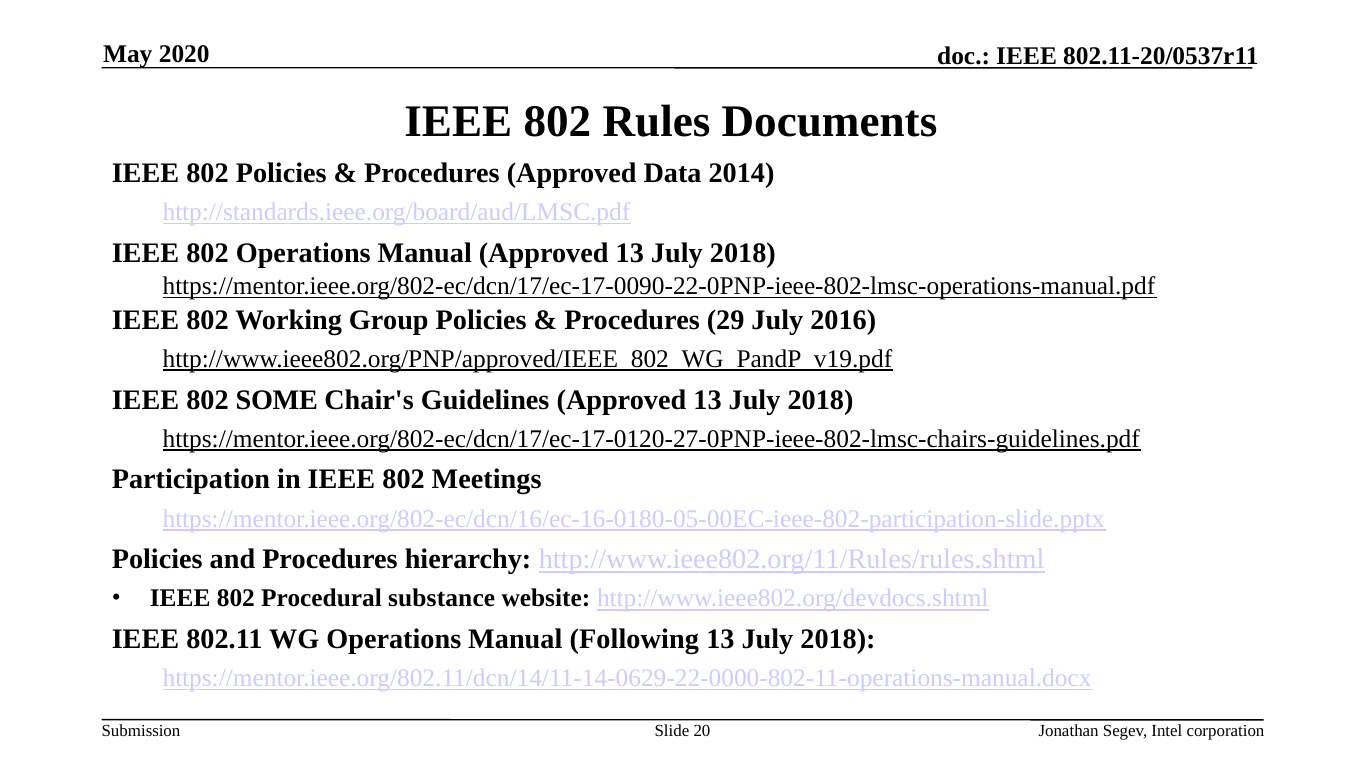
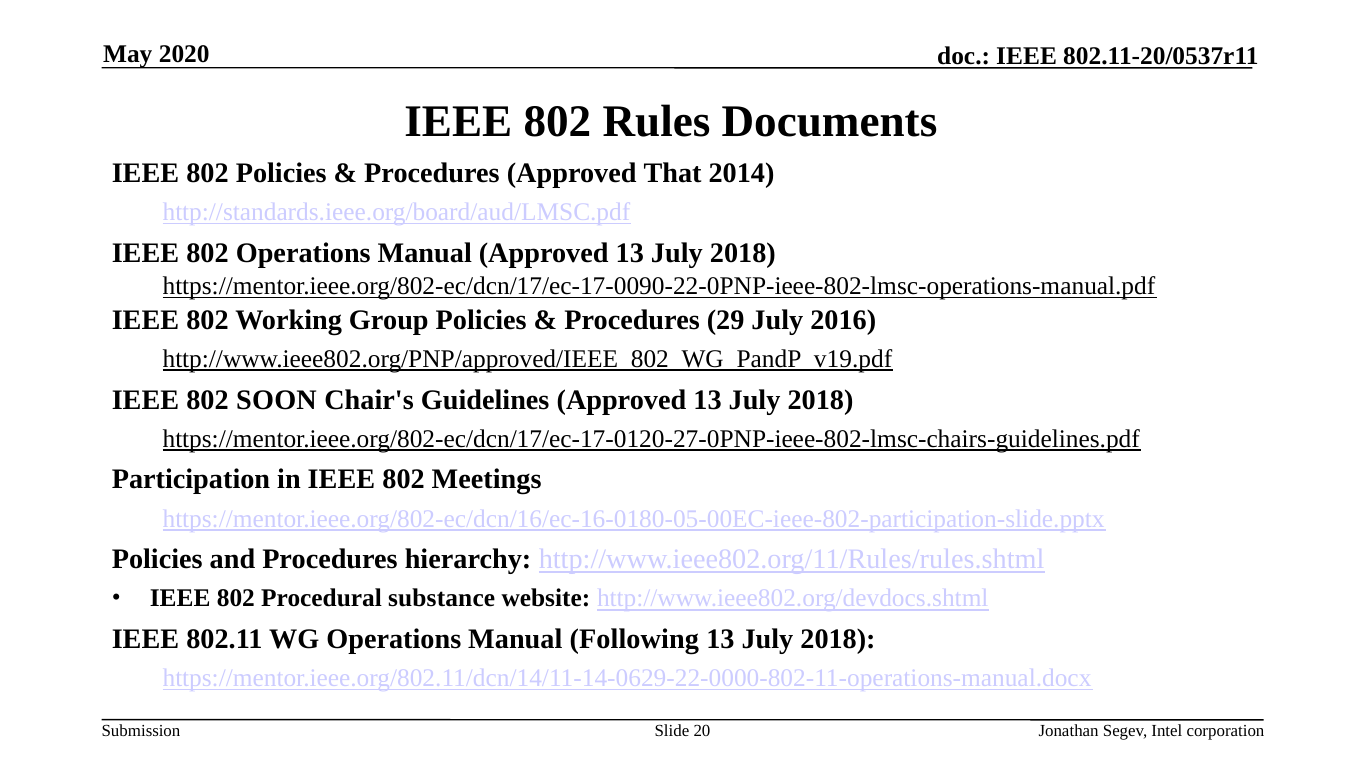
Data: Data -> That (673, 173)
SOME: SOME -> SOON (276, 400)
